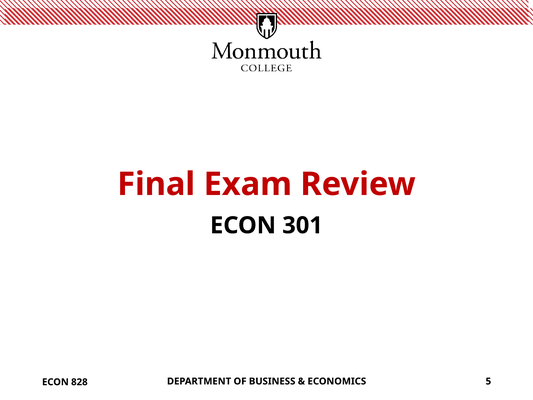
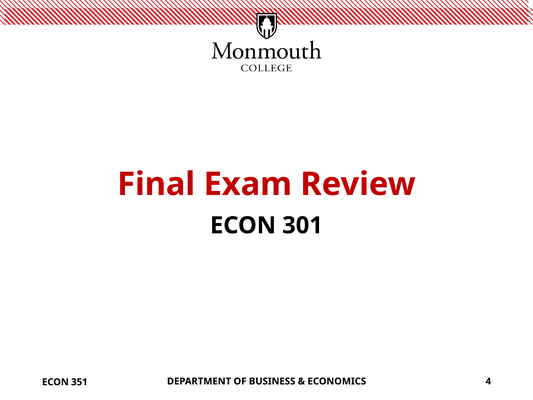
5: 5 -> 4 (488, 381)
828: 828 -> 351 (79, 382)
